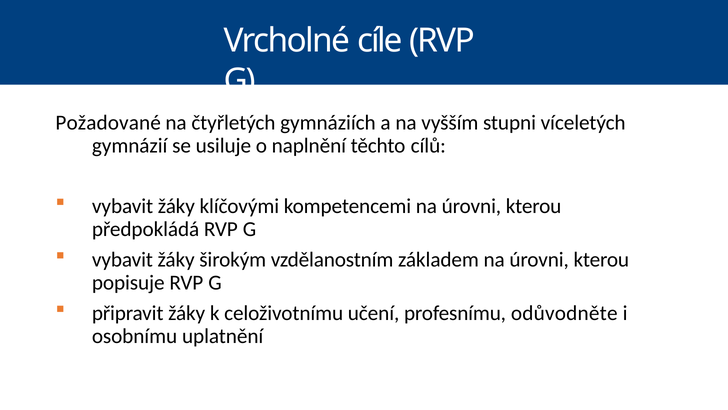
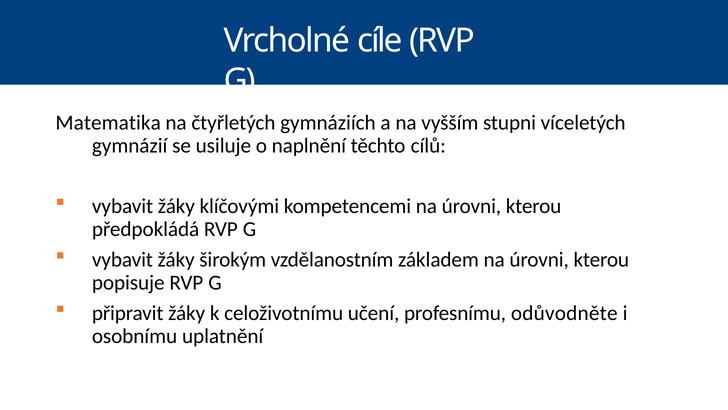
Požadované: Požadované -> Matematika (108, 122)
